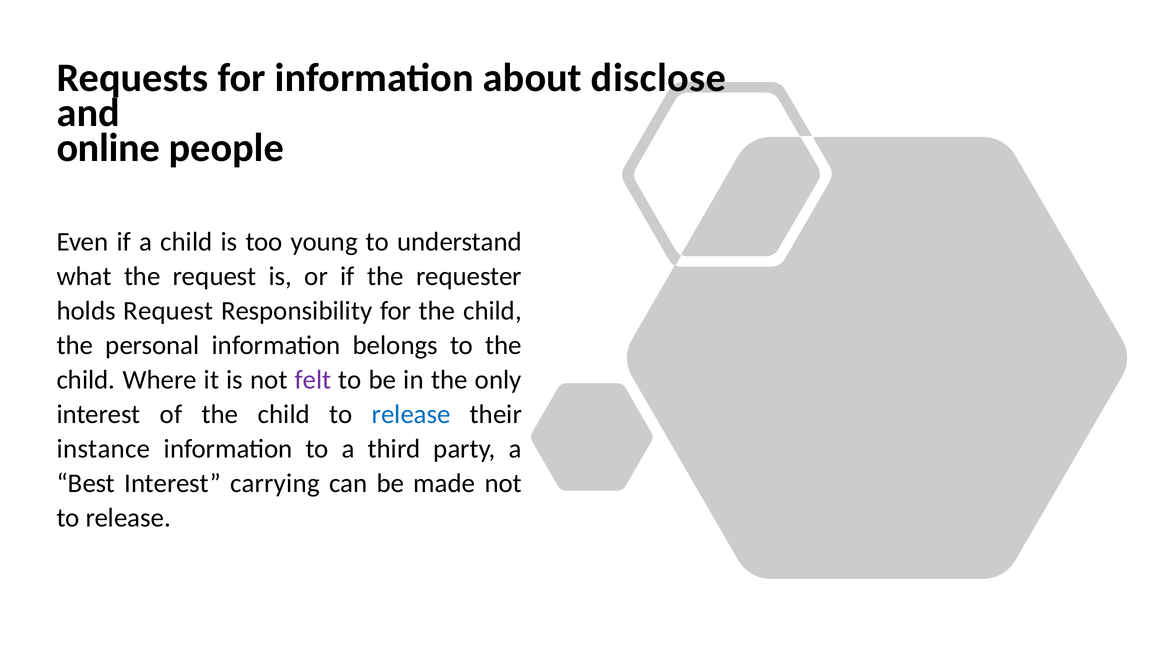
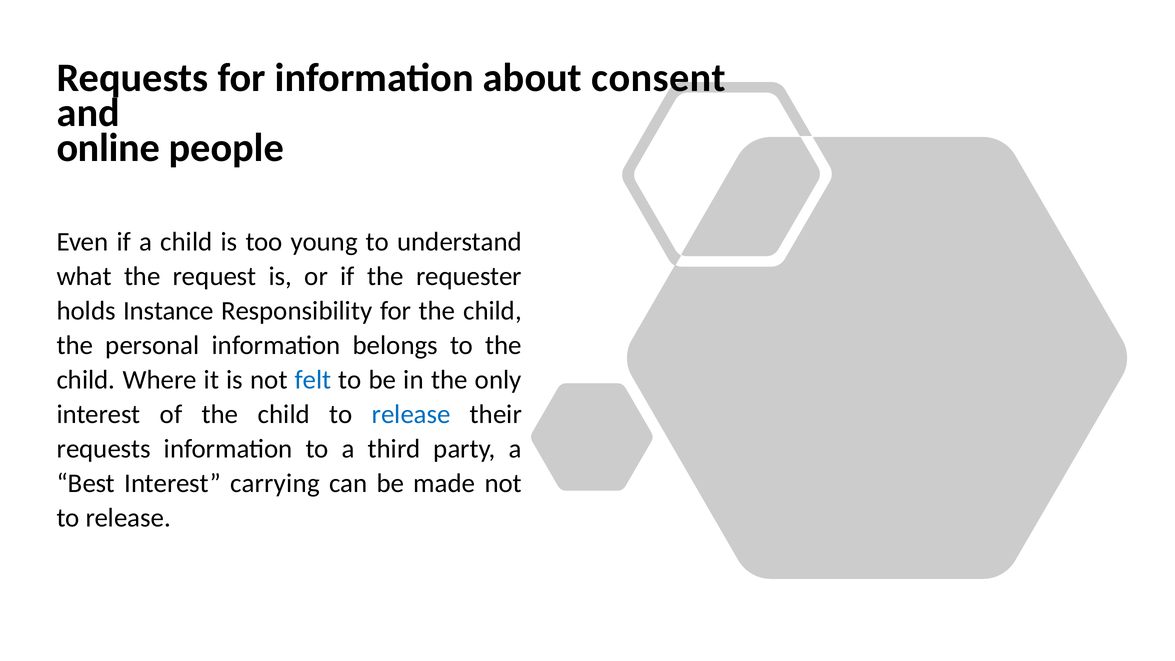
disclose: disclose -> consent (659, 78)
holds Request: Request -> Instance (169, 311)
felt colour: purple -> blue (313, 380)
instance: instance -> requests (104, 449)
